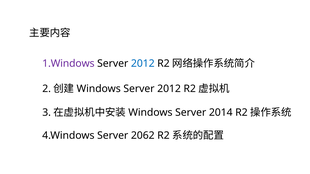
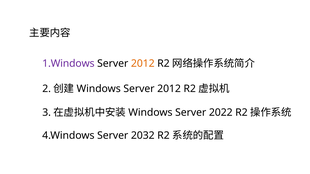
2012 colour: blue -> orange (143, 64)
2014: 2014 -> 2022 (221, 113)
2062: 2062 -> 2032 (143, 136)
